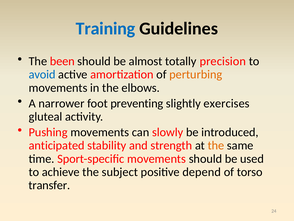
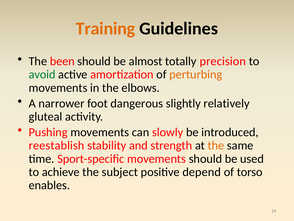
Training colour: blue -> orange (106, 28)
avoid colour: blue -> green (42, 74)
preventing: preventing -> dangerous (137, 103)
exercises: exercises -> relatively (227, 103)
anticipated: anticipated -> reestablish (57, 145)
transfer: transfer -> enables (49, 185)
